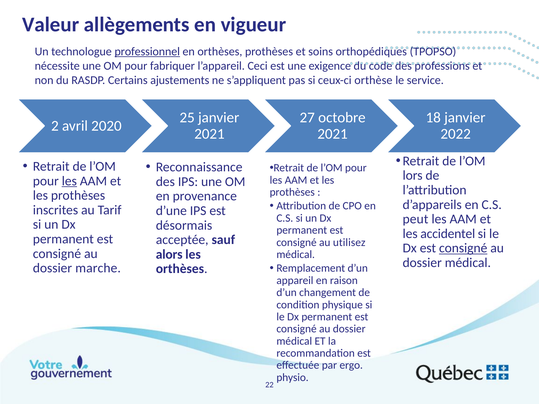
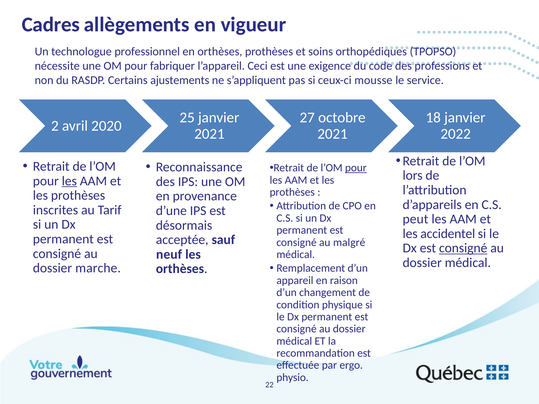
Valeur: Valeur -> Cadres (51, 25)
professionnel underline: present -> none (147, 52)
orthèse: orthèse -> mousse (373, 80)
pour underline: none -> present (356, 168)
utilisez: utilisez -> malgré (349, 242)
alors: alors -> neuf (169, 254)
